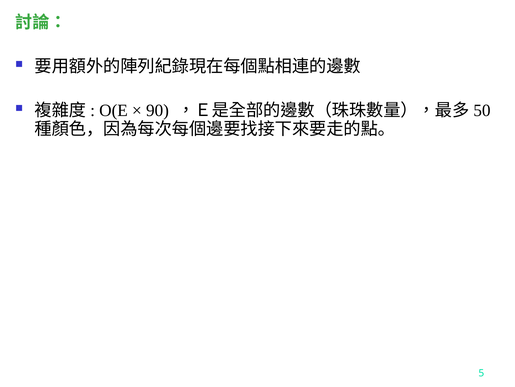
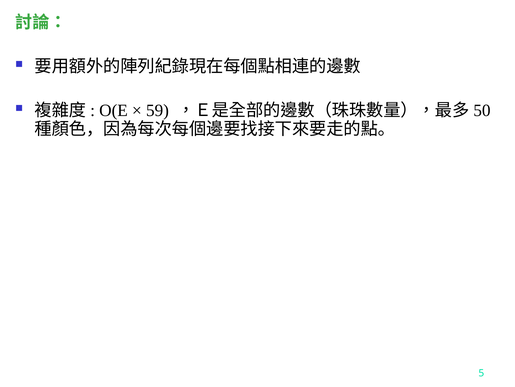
90: 90 -> 59 (157, 110)
